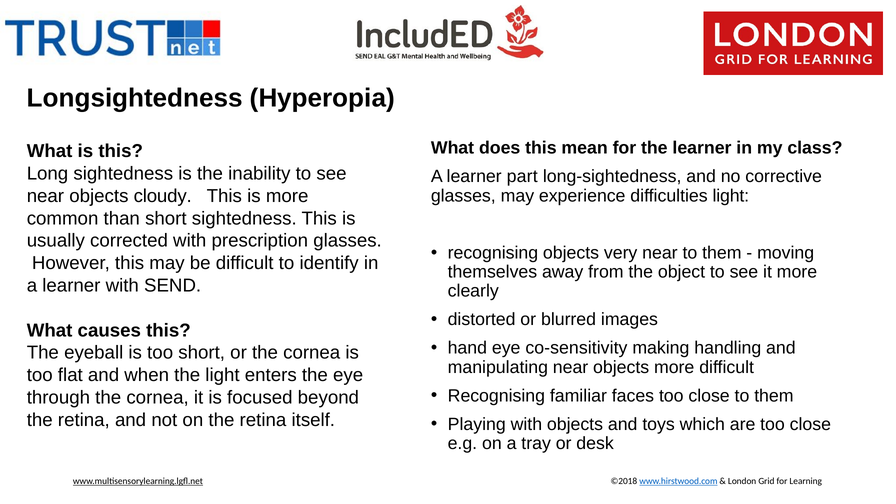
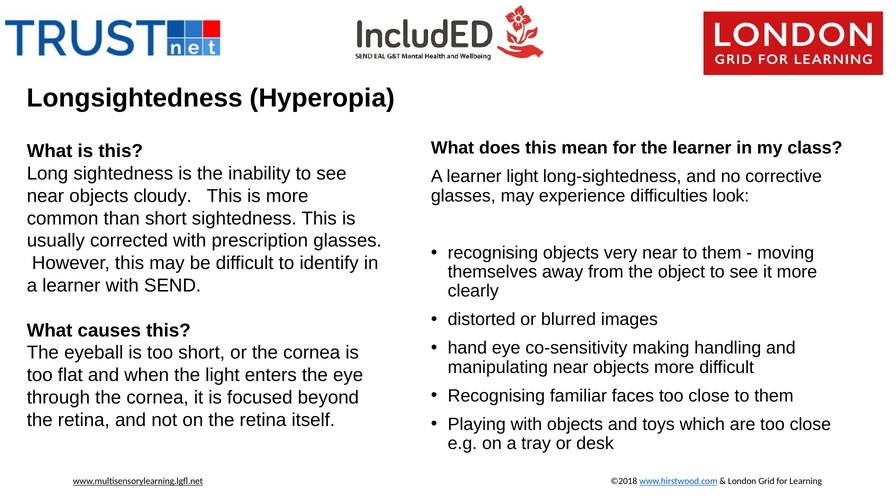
learner part: part -> light (522, 177)
difficulties light: light -> look (731, 196)
